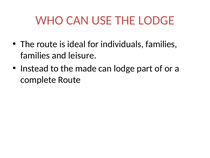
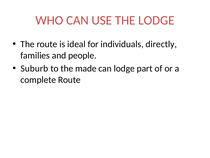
individuals families: families -> directly (161, 44)
leisure: leisure -> people (82, 55)
Instead: Instead -> Suburb (34, 68)
